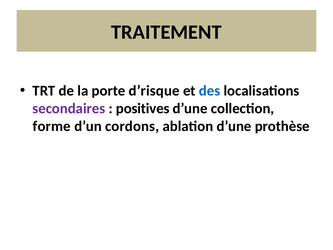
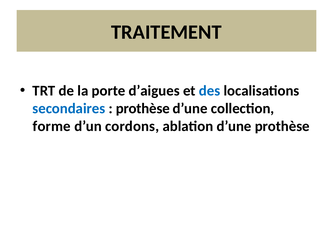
d’risque: d’risque -> d’aigues (154, 91)
secondaires colour: purple -> blue (69, 108)
positives: positives -> prothèse (143, 108)
